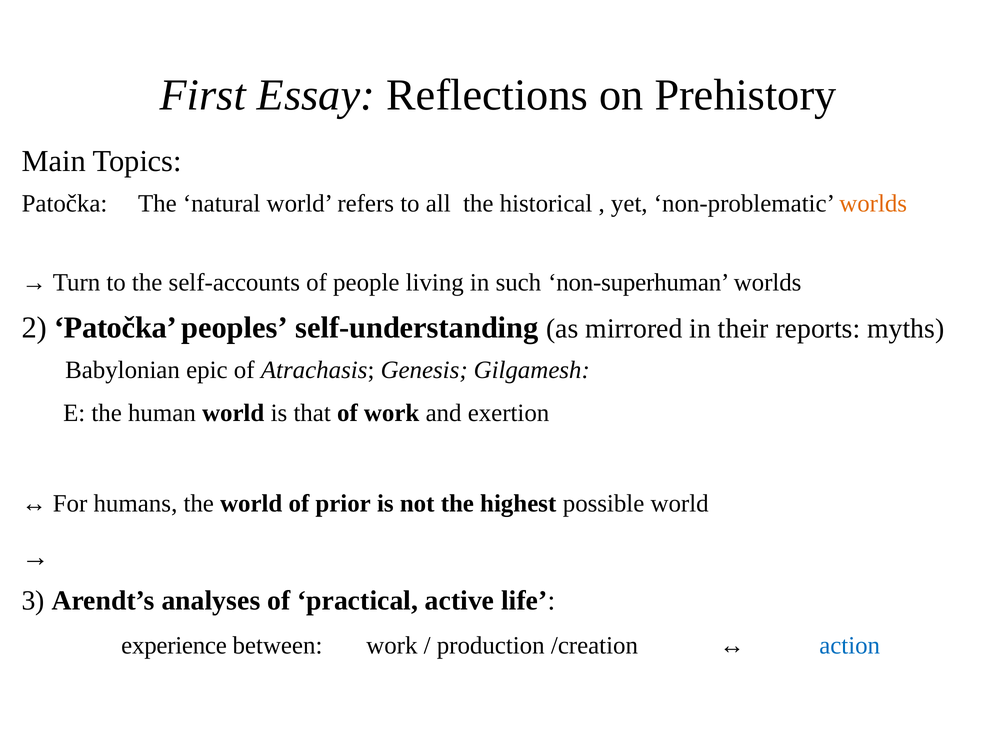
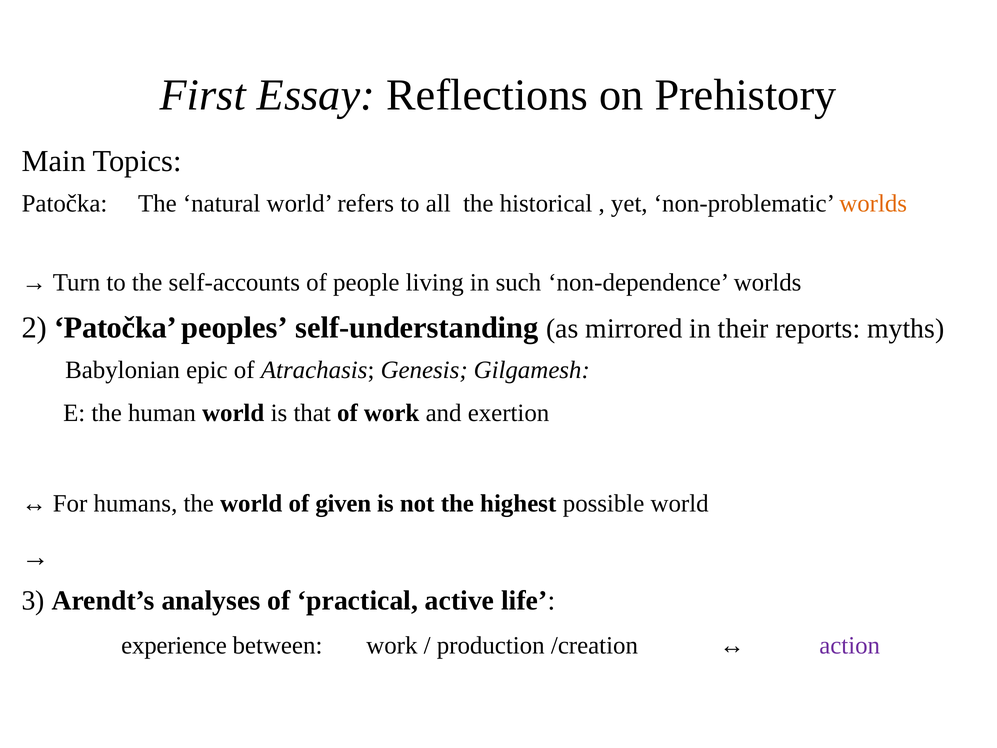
non-superhuman: non-superhuman -> non-dependence (639, 282)
prior: prior -> given (343, 503)
action colour: blue -> purple (850, 645)
